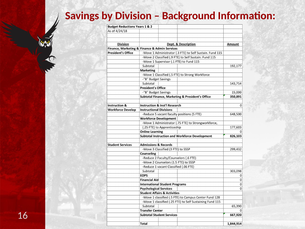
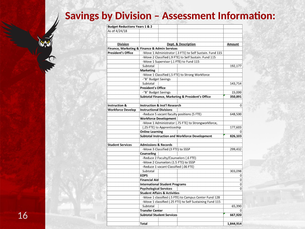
Background: Background -> Assessment (189, 16)
